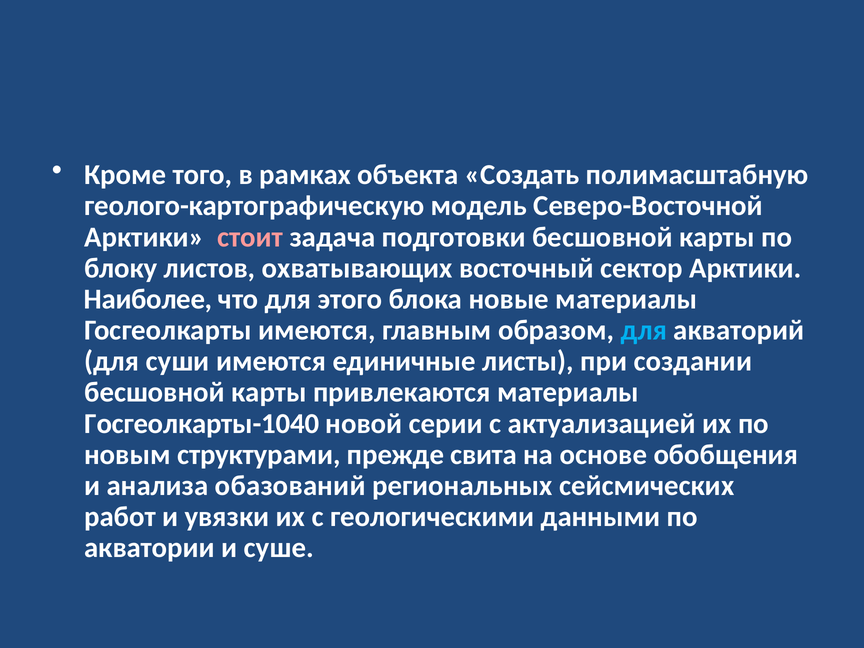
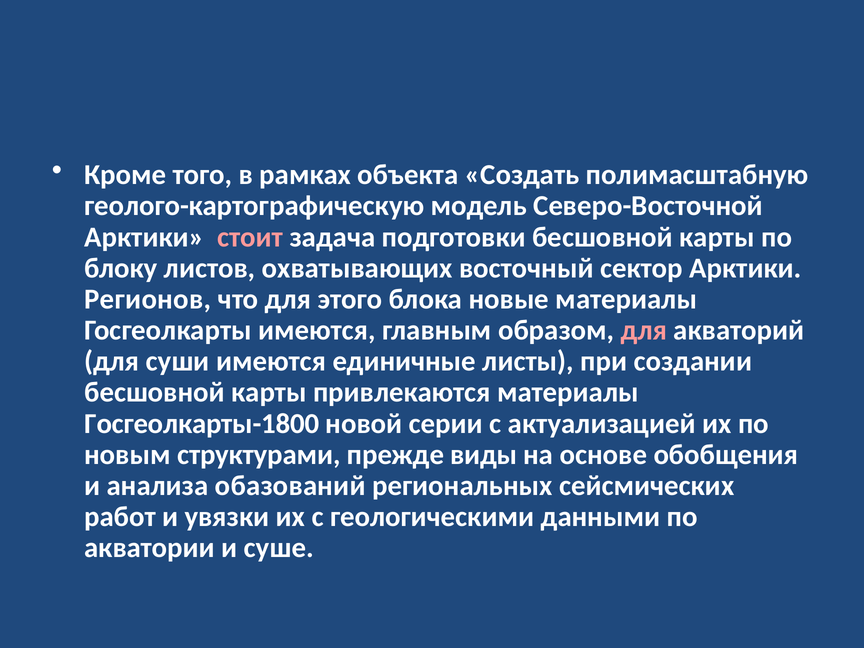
Наиболее: Наиболее -> Регионов (148, 299)
для colour: light blue -> pink (644, 330)
Госгеолкарты-1040: Госгеолкарты-1040 -> Госгеолкарты-1800 (202, 424)
свита: свита -> виды (484, 455)
